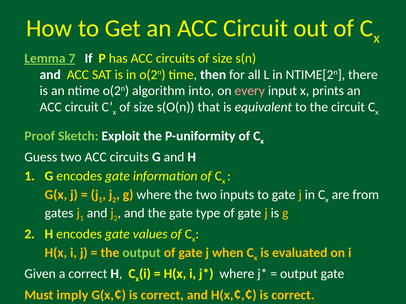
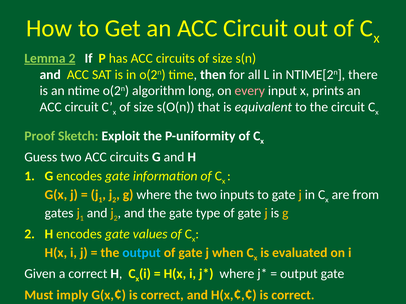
Lemma 7: 7 -> 2 (72, 58)
into: into -> long (201, 91)
output colour: light green -> light blue (142, 253)
